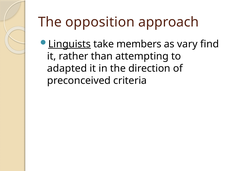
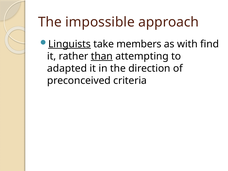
opposition: opposition -> impossible (100, 22)
vary: vary -> with (187, 44)
than underline: none -> present (102, 56)
